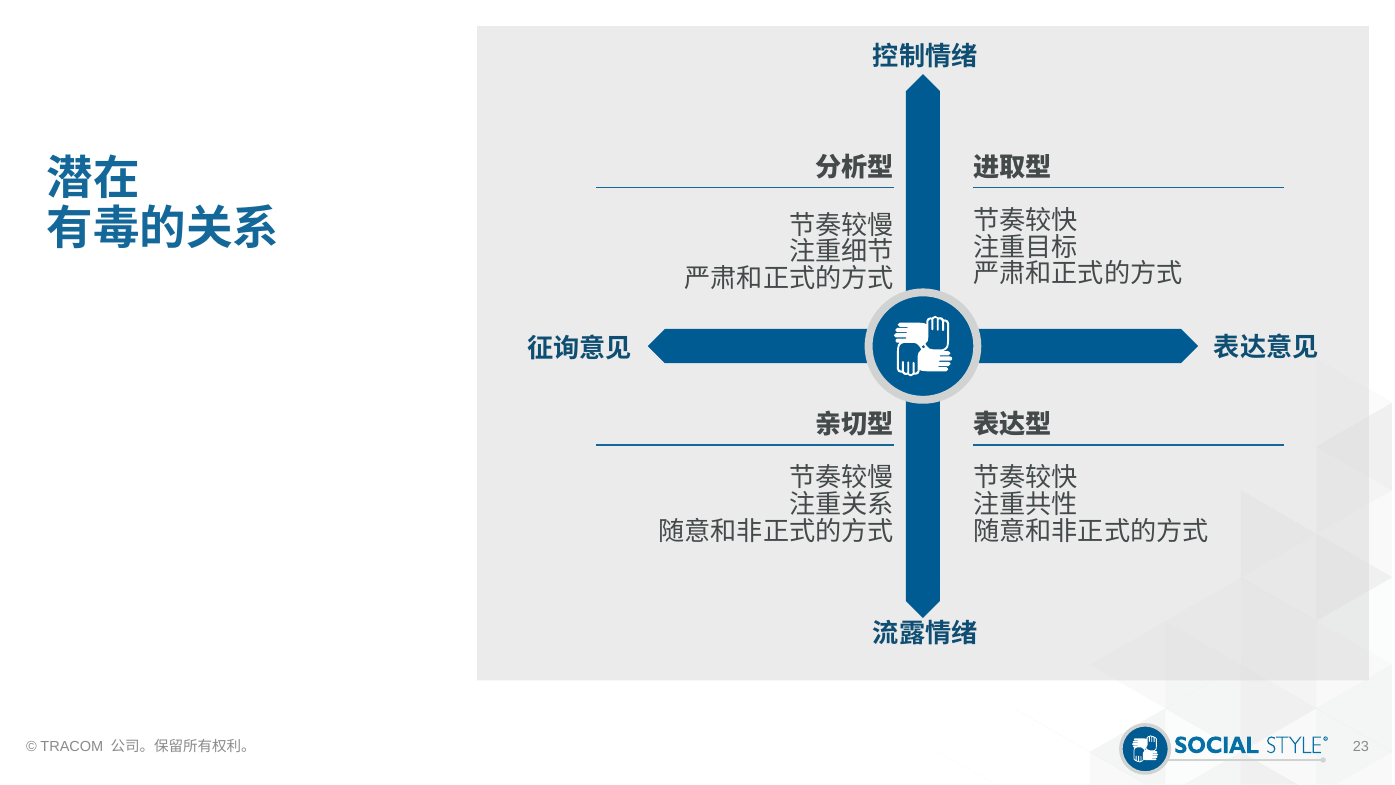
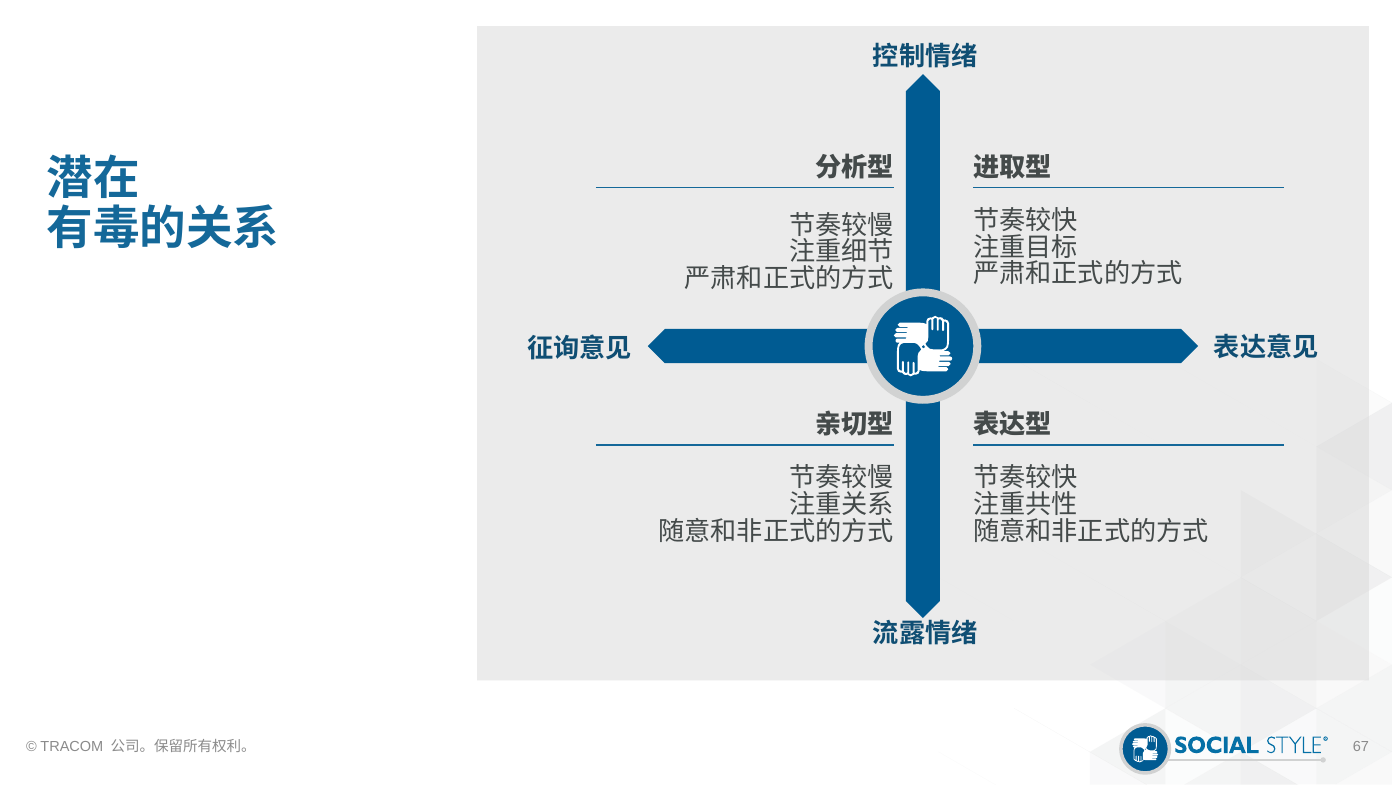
23: 23 -> 67 (1361, 746)
